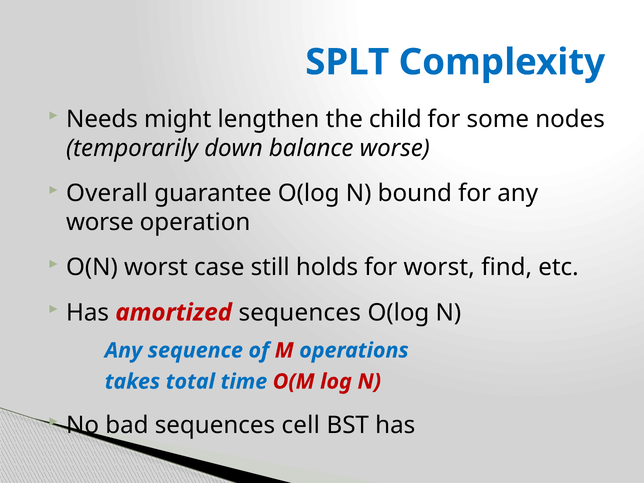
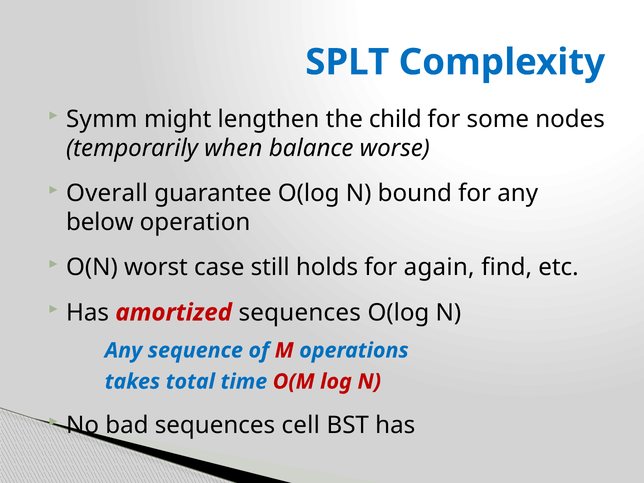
Needs: Needs -> Symm (102, 119)
down: down -> when (233, 148)
worse: worse -> below (100, 222)
for worst: worst -> again (439, 267)
